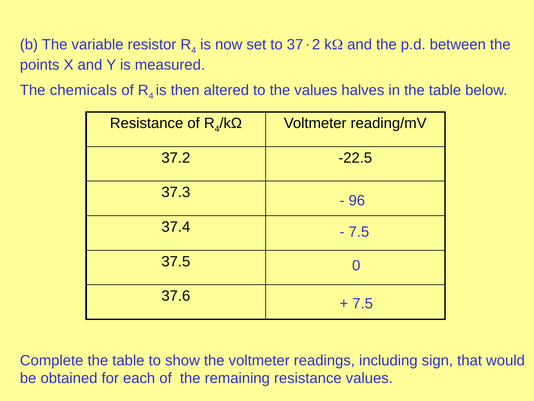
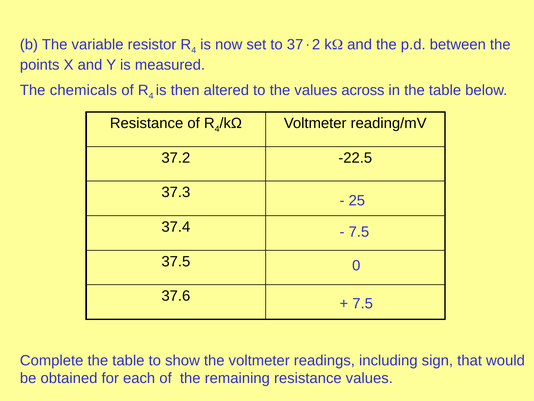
halves: halves -> across (363, 90)
96: 96 -> 25 (357, 200)
